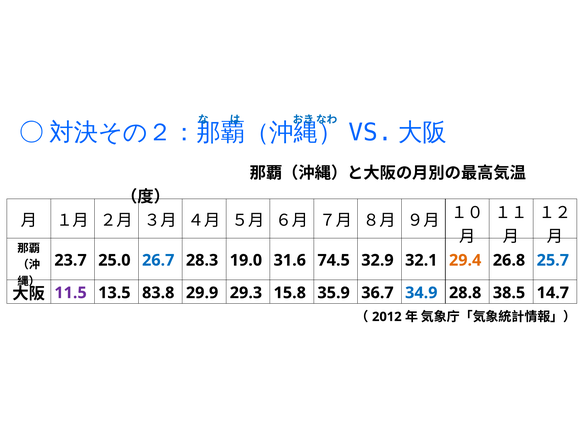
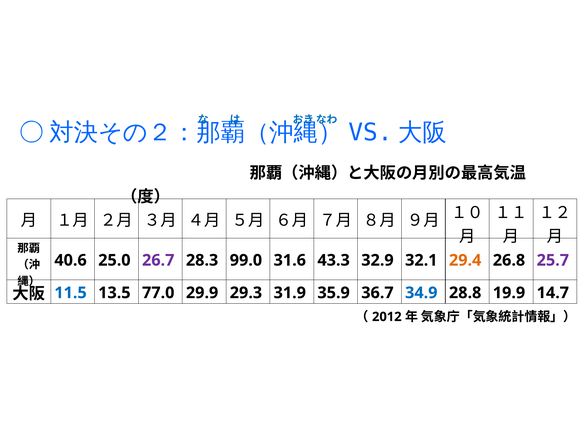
23.7: 23.7 -> 40.6 (71, 260)
26.7 colour: blue -> purple (158, 260)
19.0: 19.0 -> 99.0 (246, 260)
74.5: 74.5 -> 43.3 (334, 260)
25.7 colour: blue -> purple (553, 260)
11.5 colour: purple -> blue (71, 293)
83.8: 83.8 -> 77.0 (158, 293)
15.8: 15.8 -> 31.9 (290, 293)
38.5: 38.5 -> 19.9 (509, 293)
